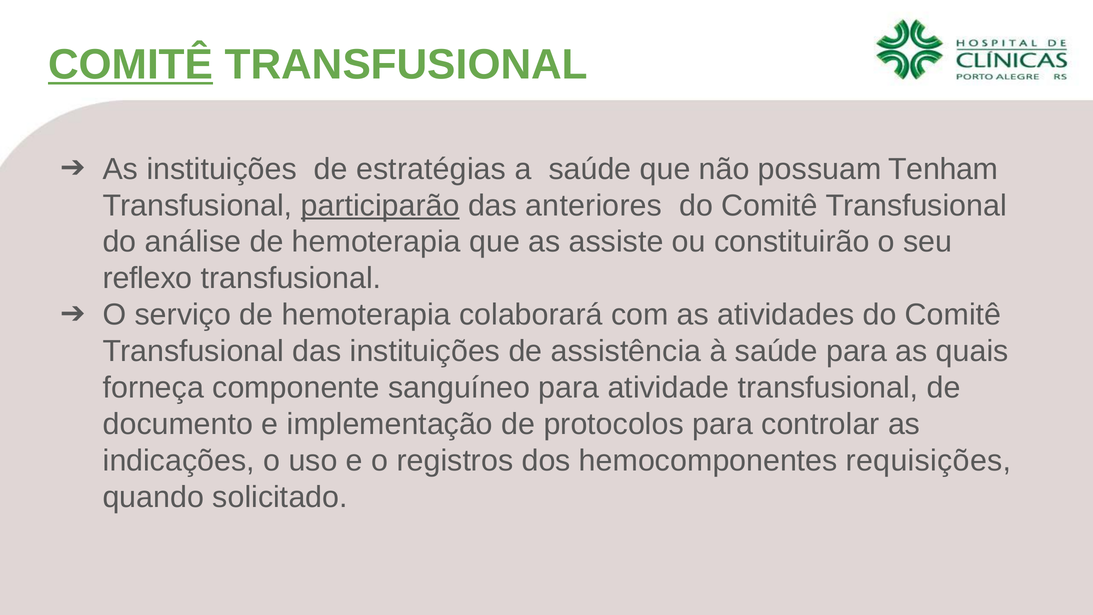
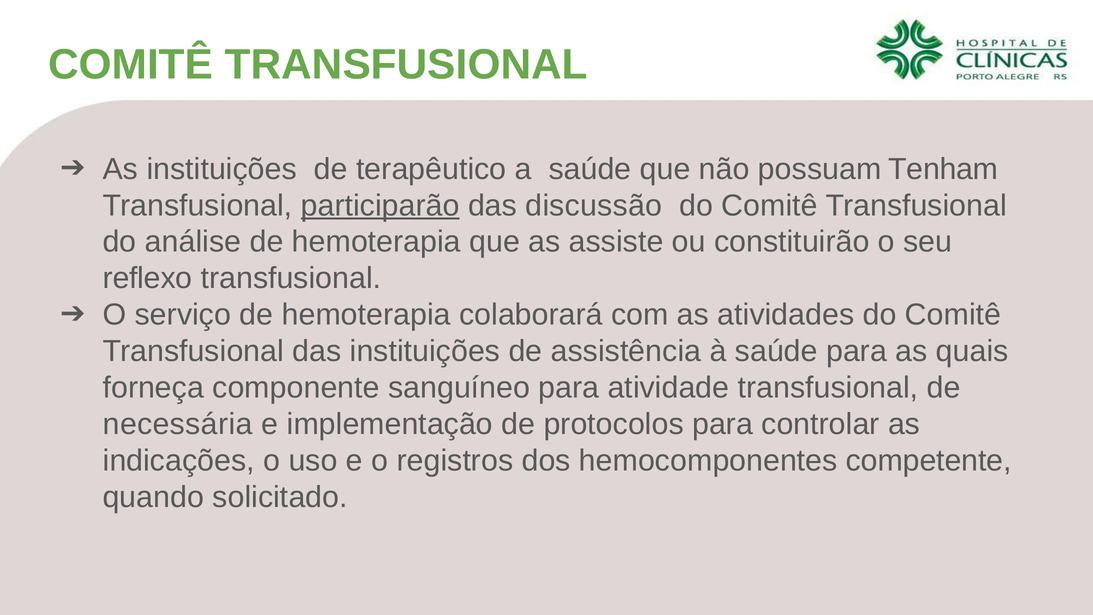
COMITÊ underline: present -> none (131, 65)
estratégias: estratégias -> terapêutico (431, 169)
anteriores: anteriores -> discussão (594, 205)
documento: documento -> necessária (178, 424)
requisições: requisições -> competente (929, 461)
